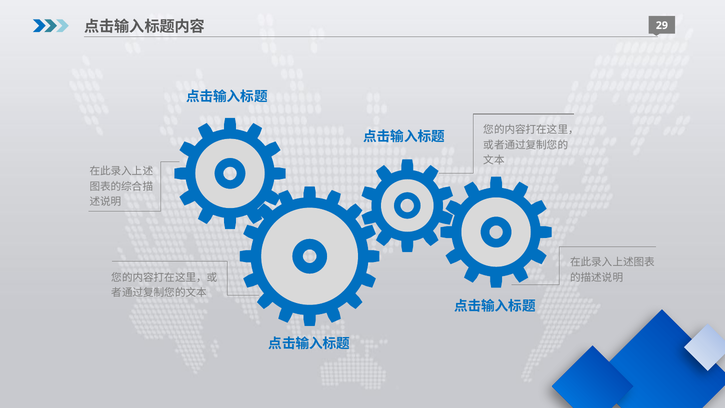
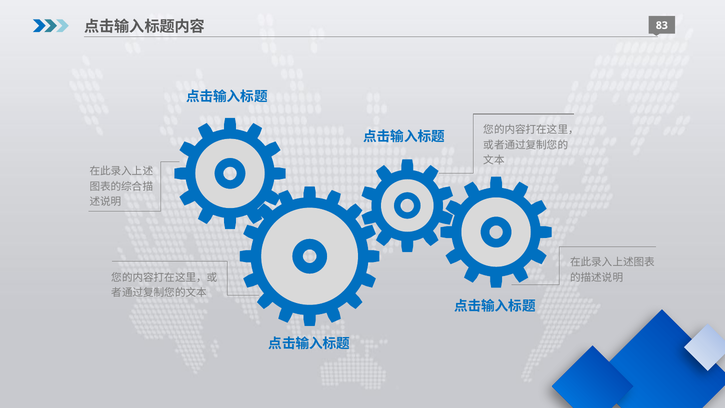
29: 29 -> 83 (662, 25)
